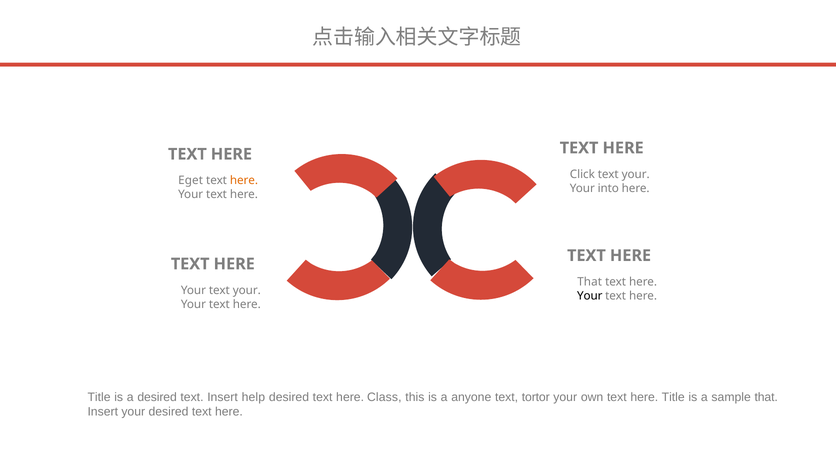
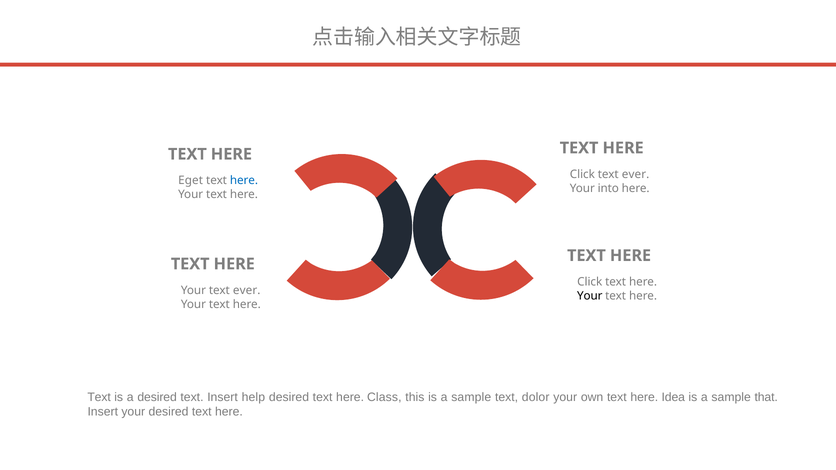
your: your -> ever (636, 175)
here colour: orange -> blue (244, 181)
That: That -> Click (590, 282)
Your text your: your -> ever (247, 291)
Title: Title -> Text (99, 397)
this is a anyone: anyone -> sample (471, 397)
tortor: tortor -> dolor (536, 397)
own text here Title: Title -> Idea (673, 397)
